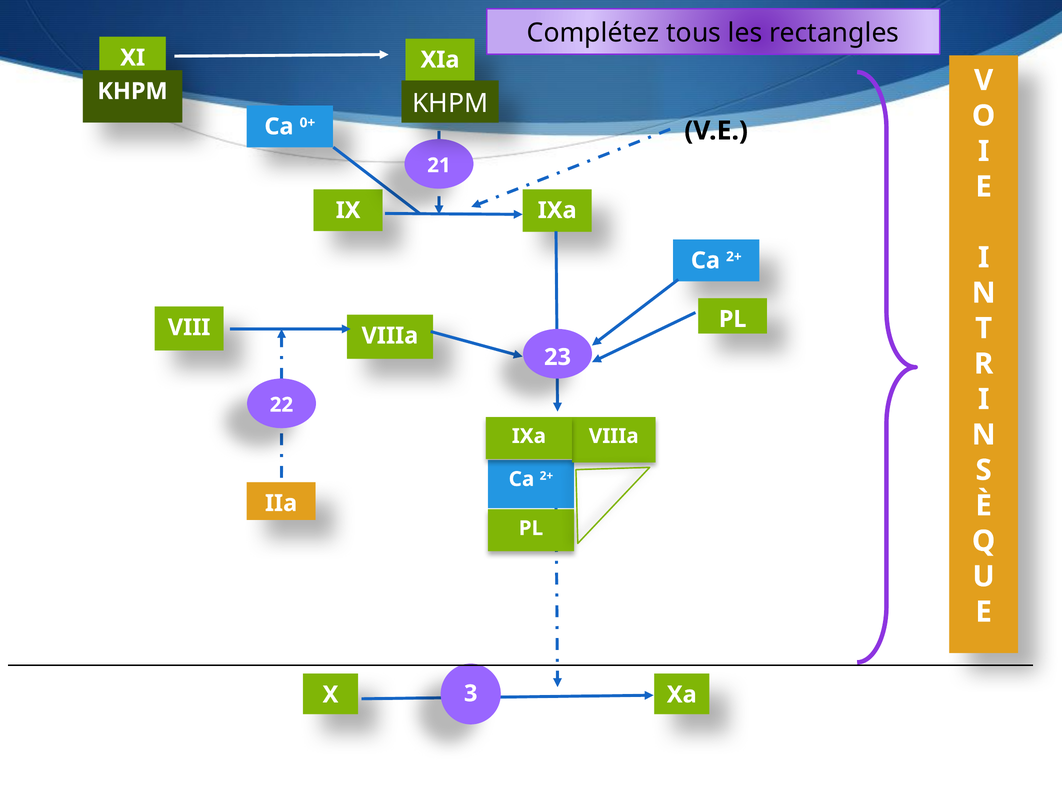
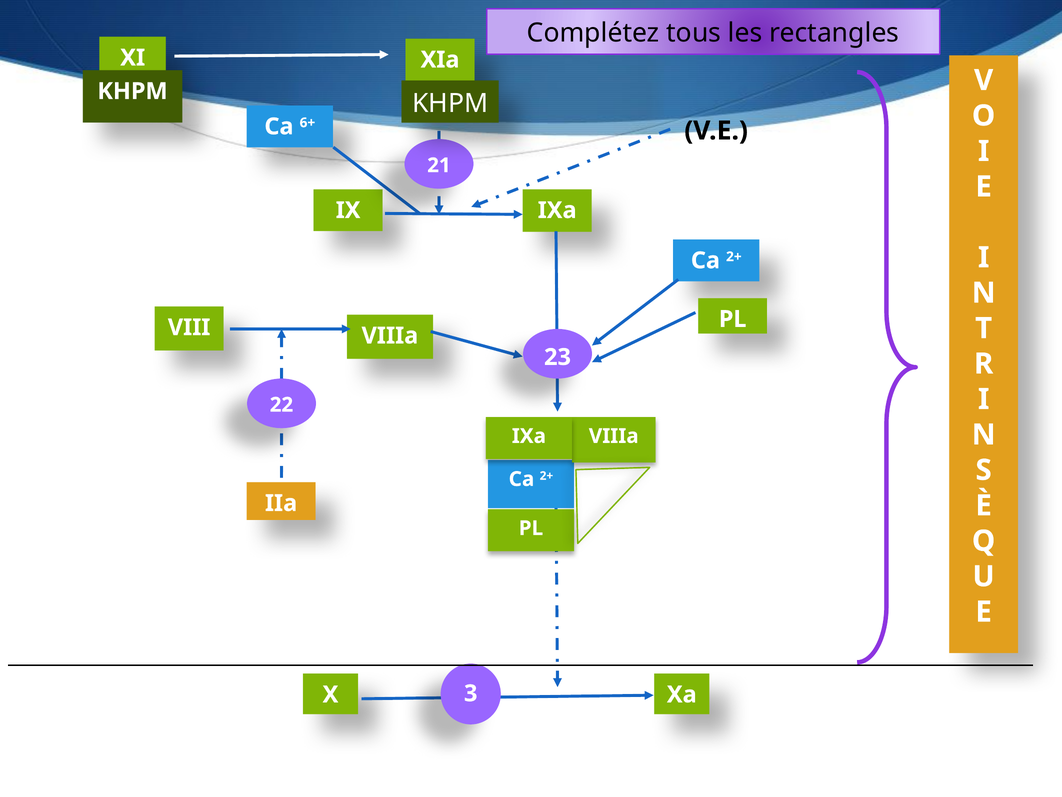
0+: 0+ -> 6+ (307, 123)
